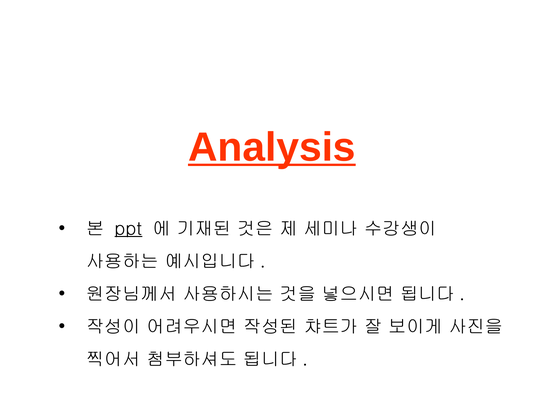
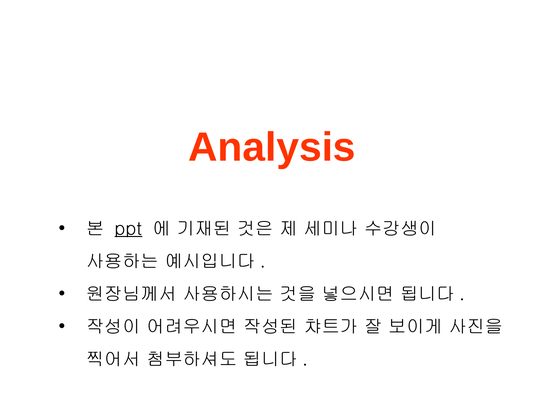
Analysis underline: present -> none (272, 147)
